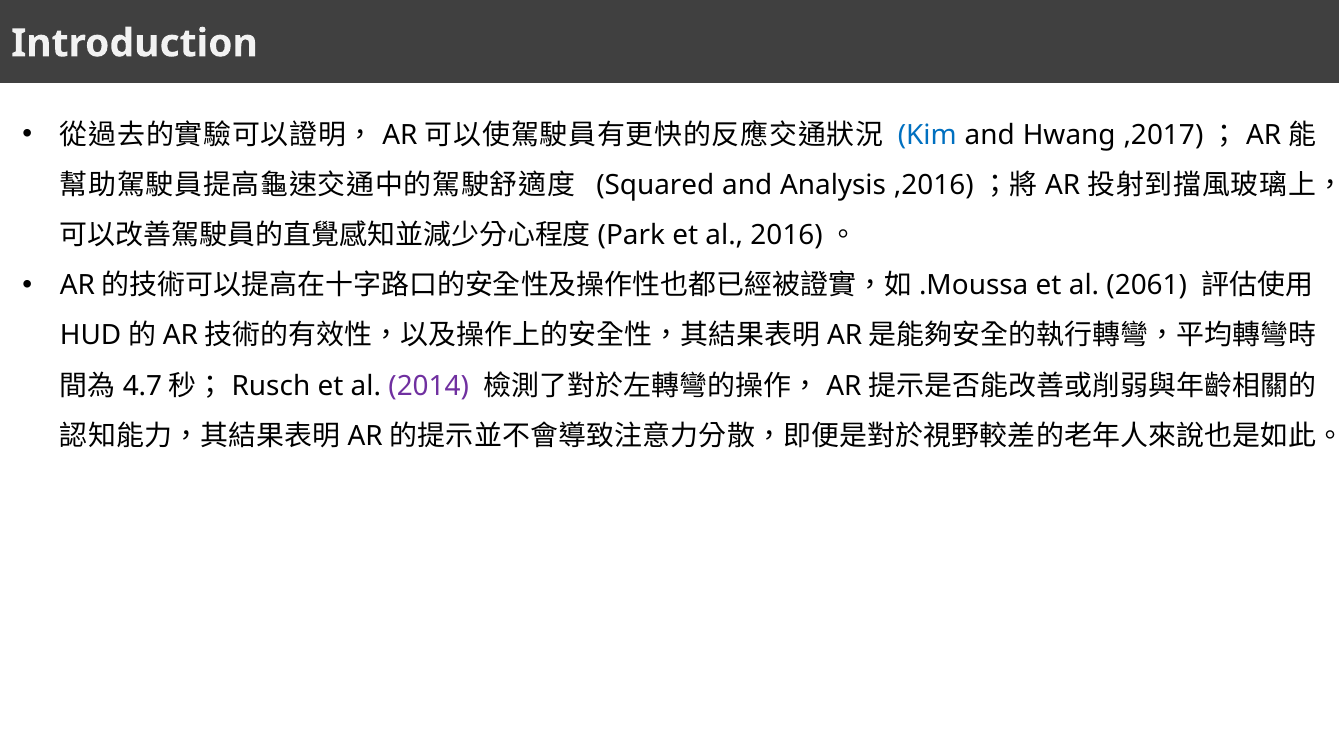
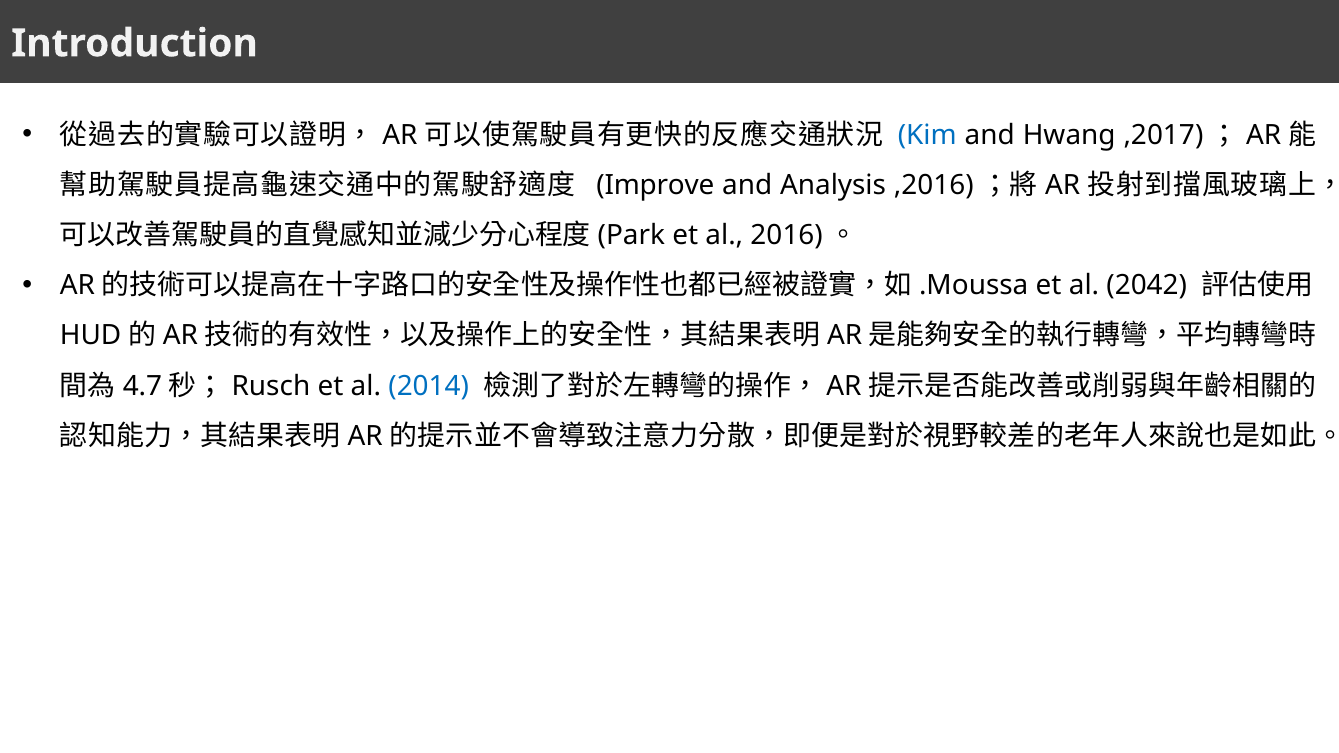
Squared: Squared -> Improve (655, 185)
2061: 2061 -> 2042 (1147, 286)
2014 colour: purple -> blue (429, 386)
